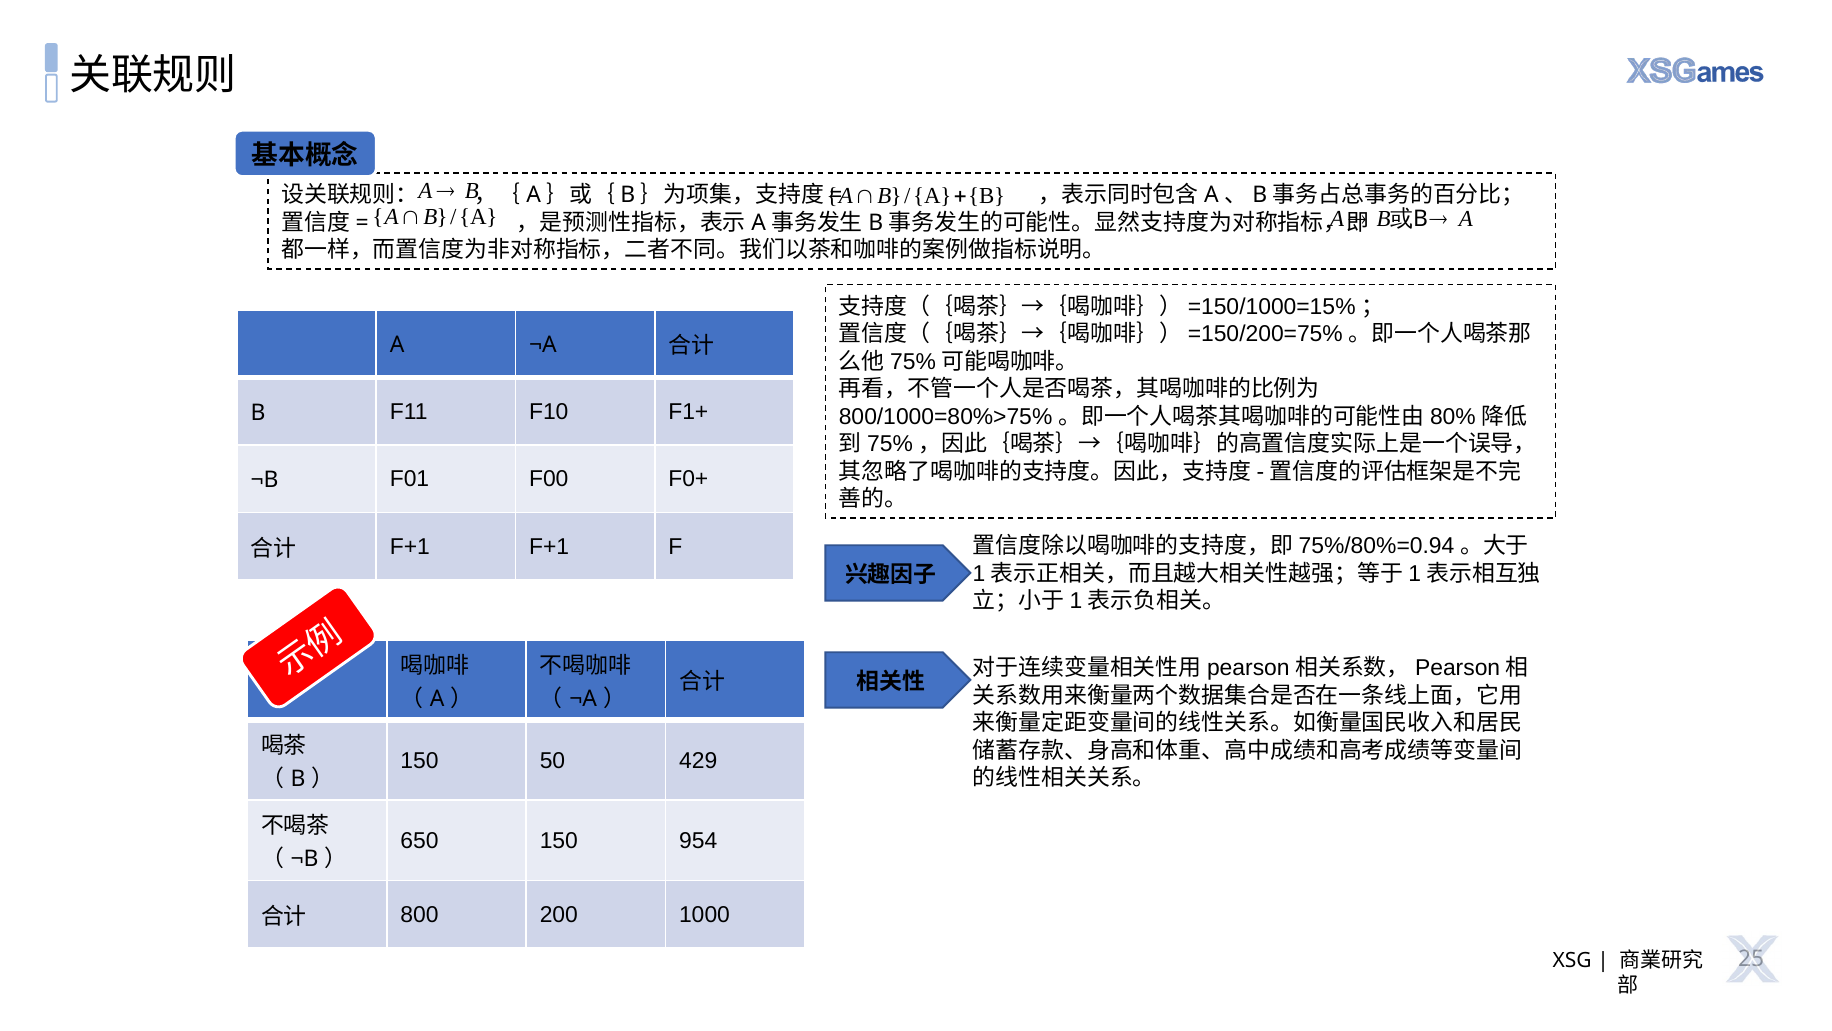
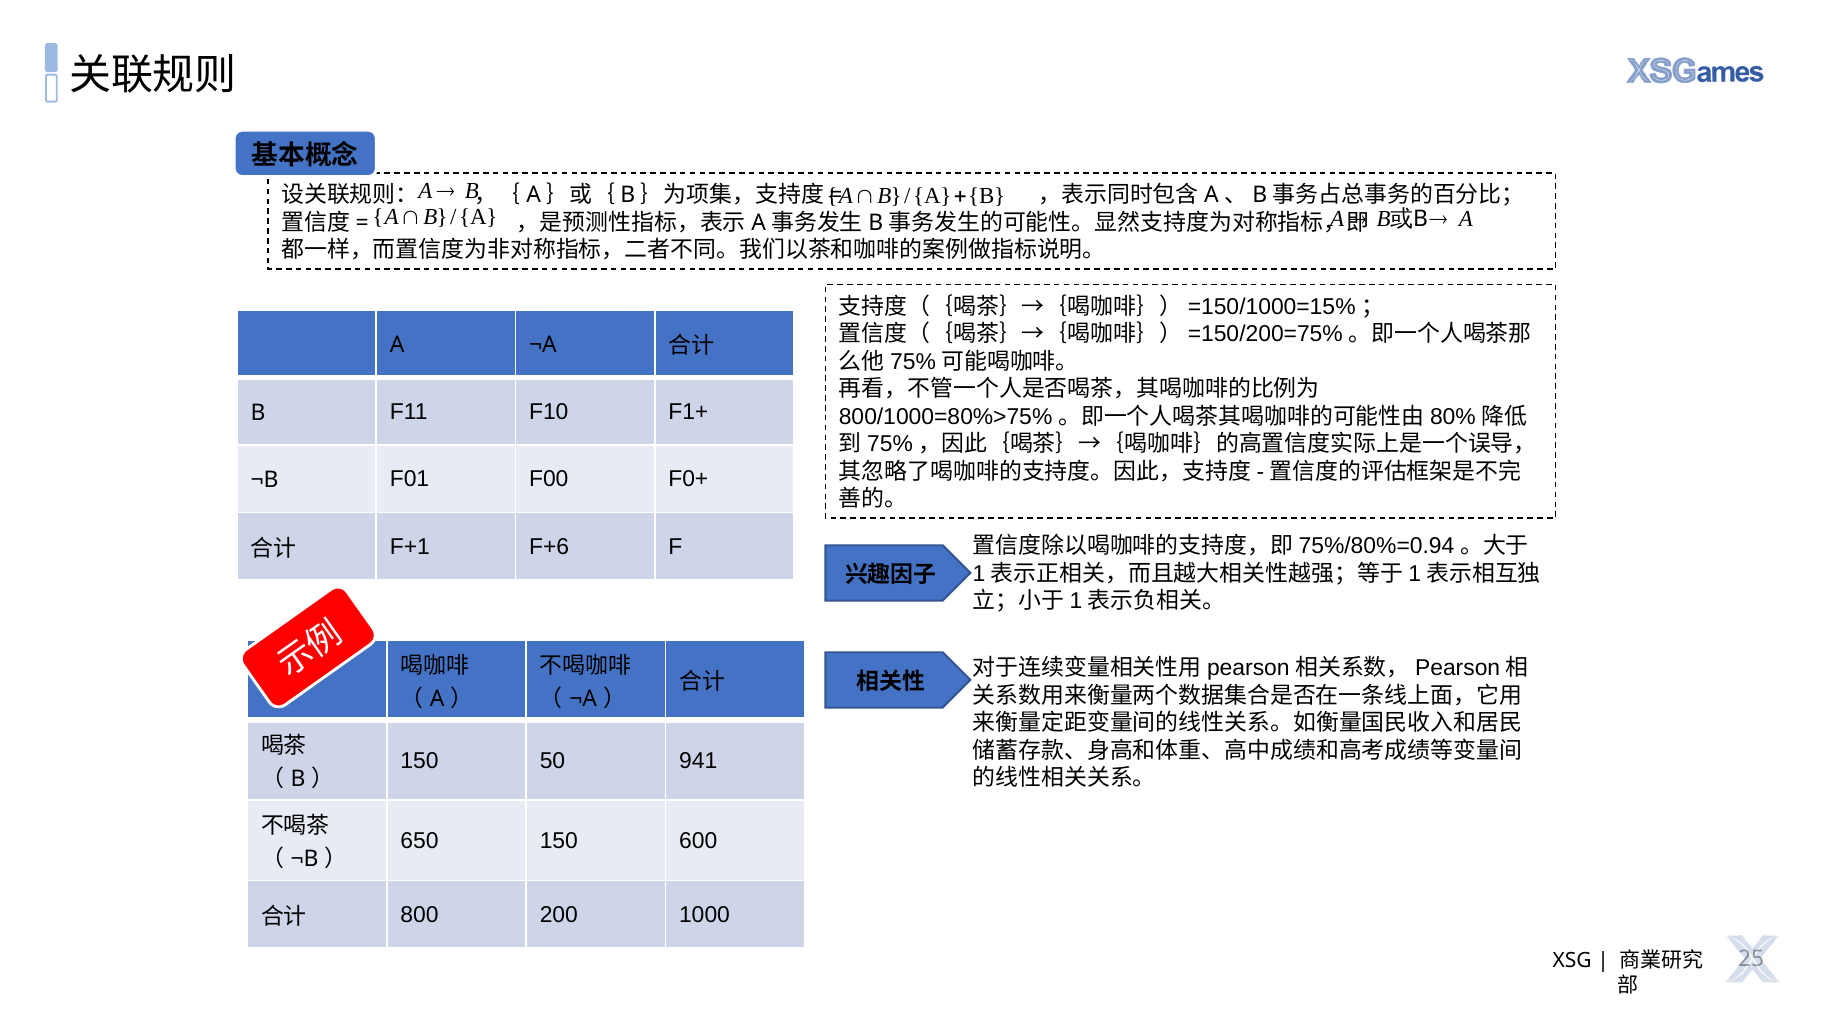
F+1 F+1: F+1 -> F+6 (549, 546)
429: 429 -> 941 (698, 760)
954: 954 -> 600 (698, 840)
